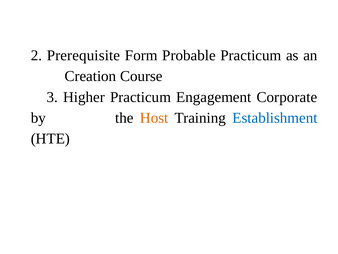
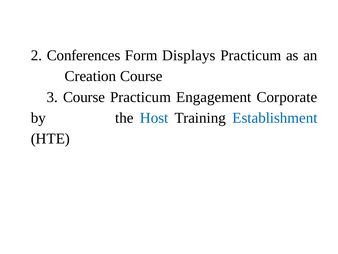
Prerequisite: Prerequisite -> Conferences (84, 55)
Probable: Probable -> Displays (189, 55)
3 Higher: Higher -> Course (84, 97)
Host colour: orange -> blue (154, 118)
